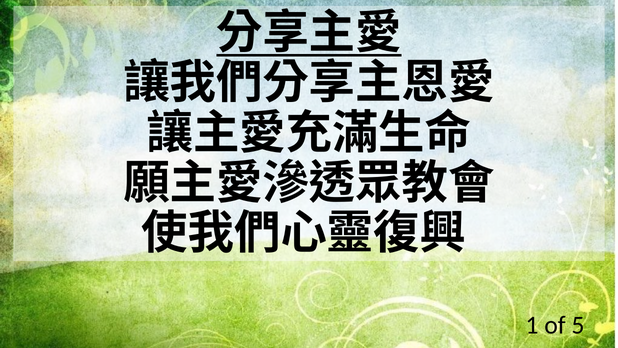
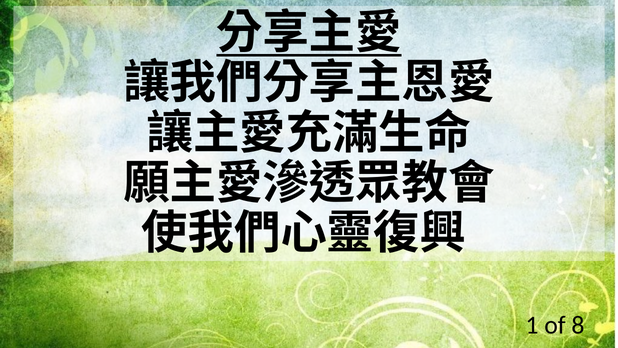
5: 5 -> 8 (578, 325)
